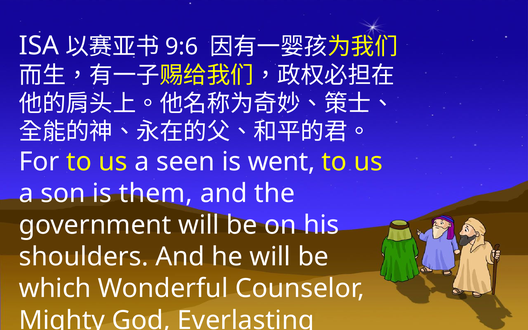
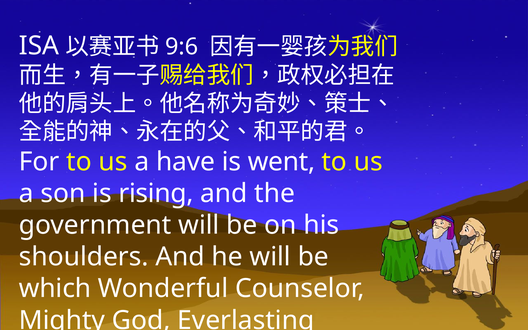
seen: seen -> have (186, 162)
them: them -> rising (156, 194)
